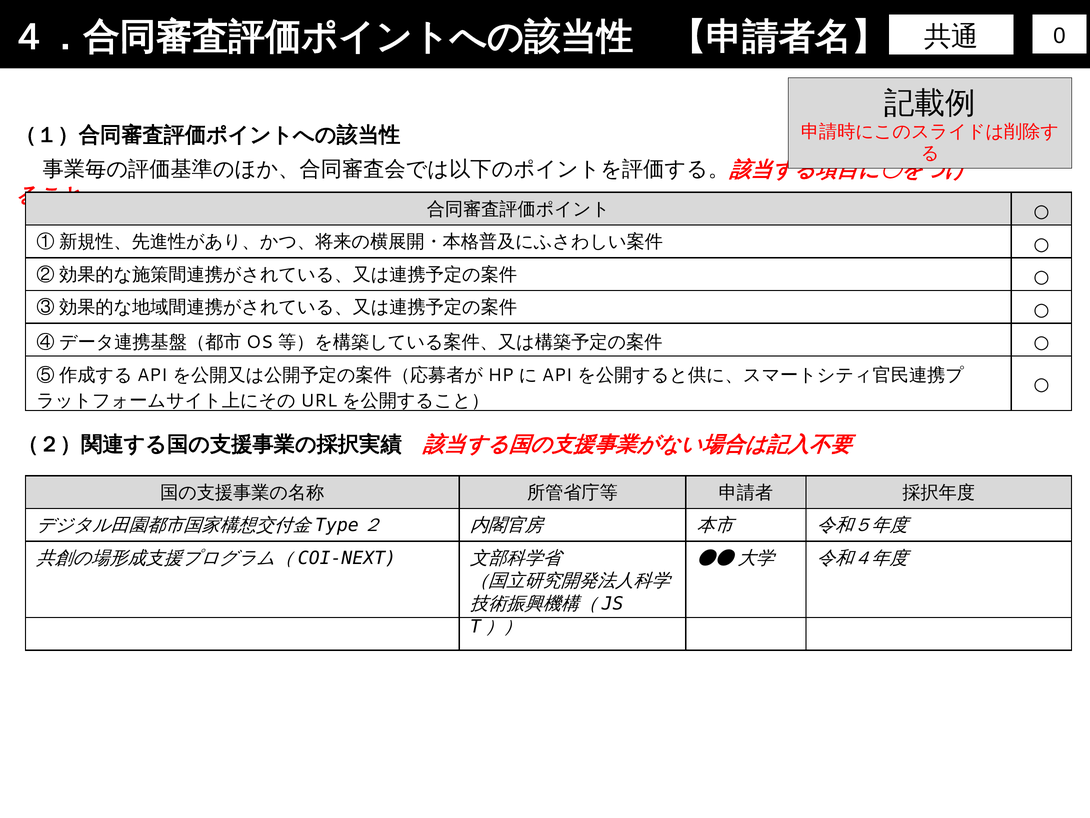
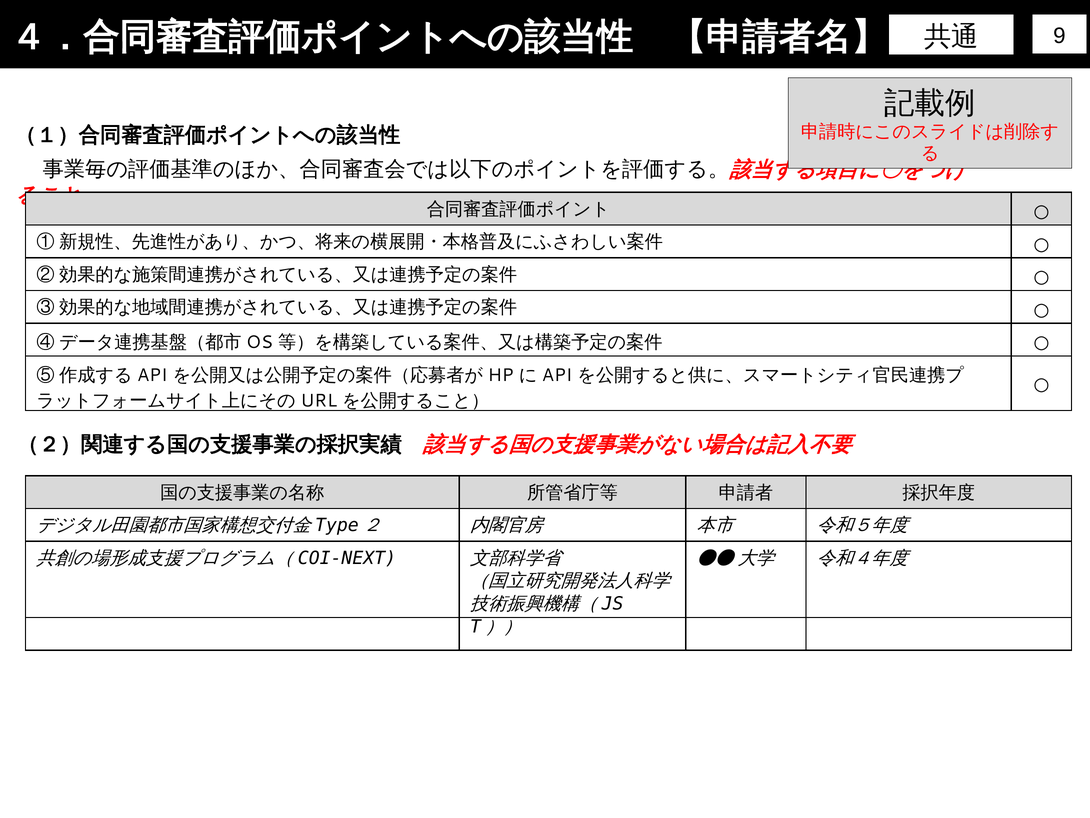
0: 0 -> 9 (1059, 36)
